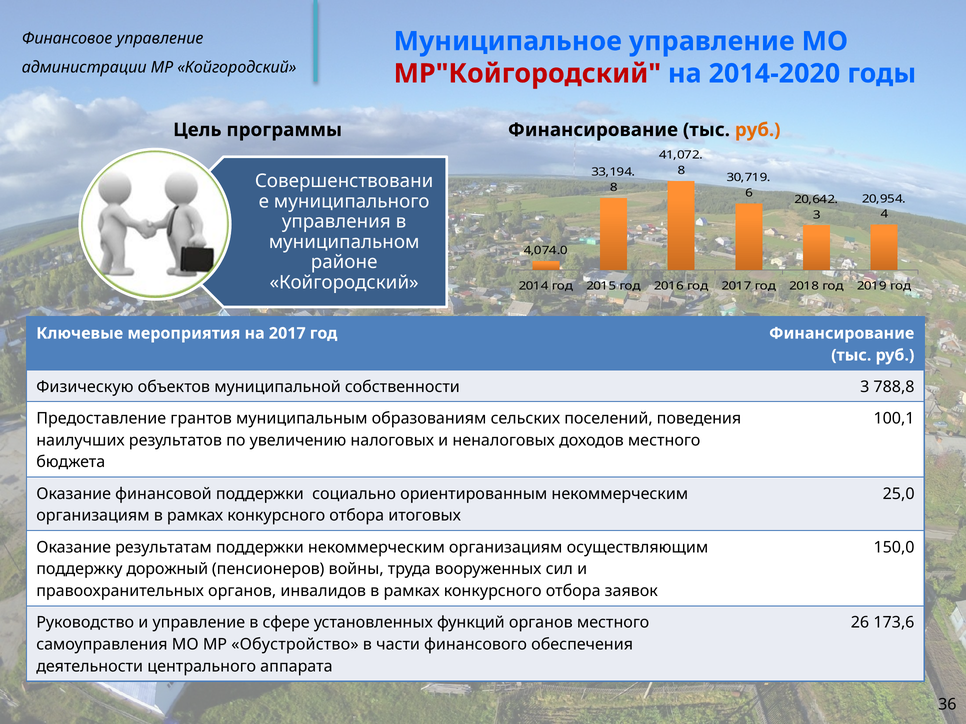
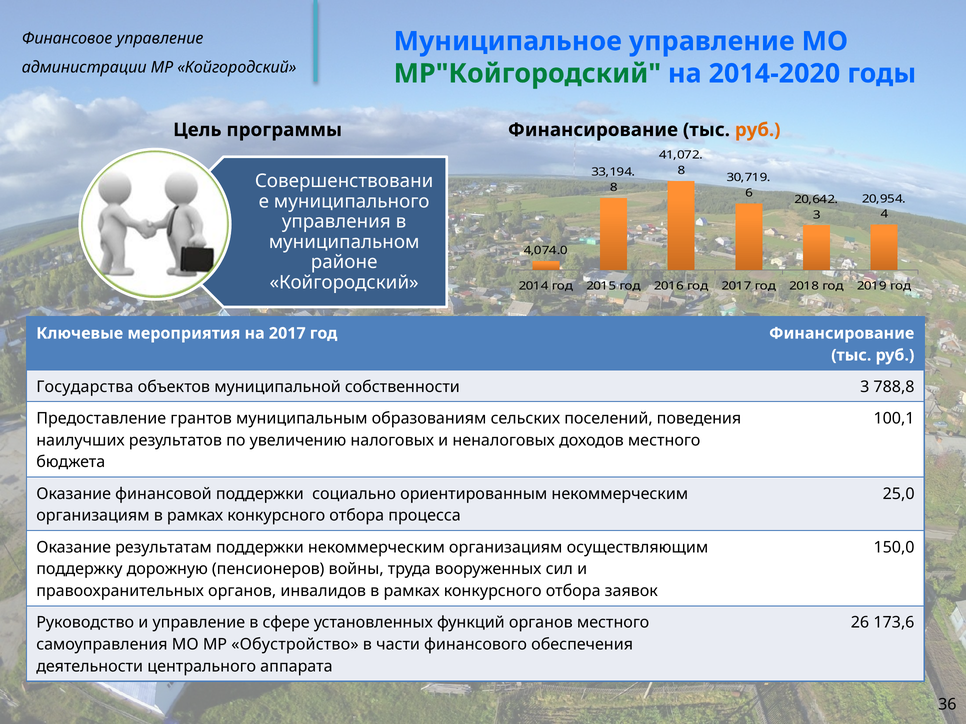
МР"Койгородский colour: red -> green (527, 74)
Физическую: Физическую -> Государства (85, 387)
итоговых: итоговых -> процесса (425, 516)
дорожный: дорожный -> дорожную (167, 569)
